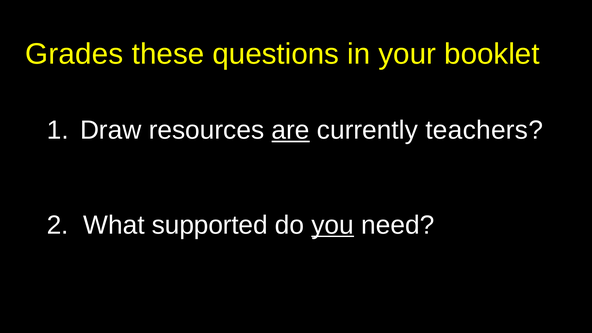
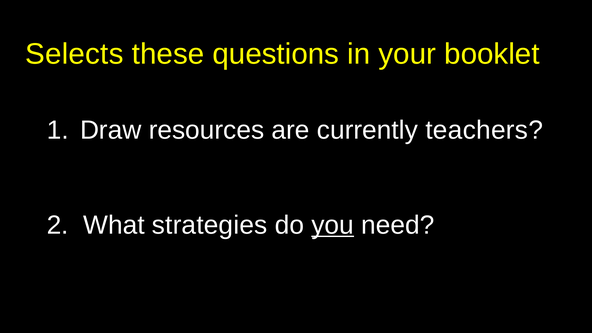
Grades: Grades -> Selects (74, 54)
are underline: present -> none (291, 130)
supported: supported -> strategies (210, 225)
